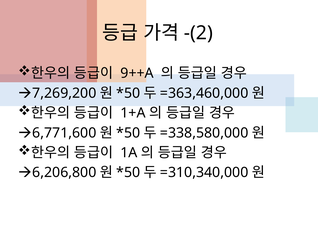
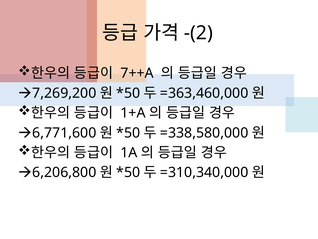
9++A: 9++A -> 7++A (137, 73)
